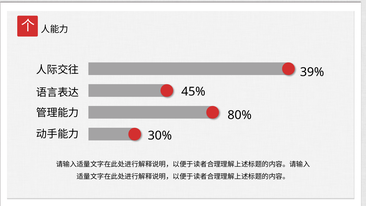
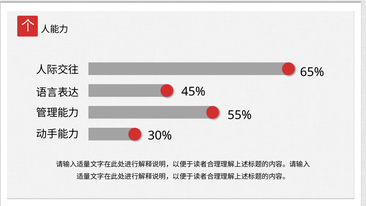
39%: 39% -> 65% (312, 72)
80%: 80% -> 55% (240, 115)
